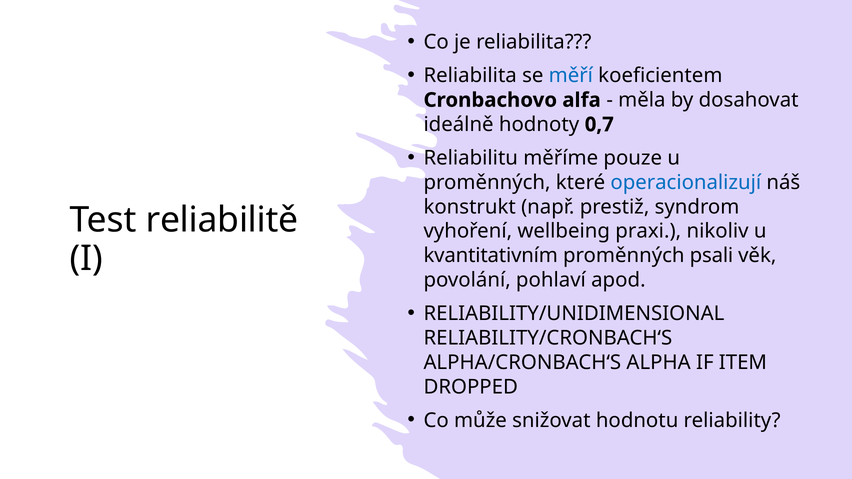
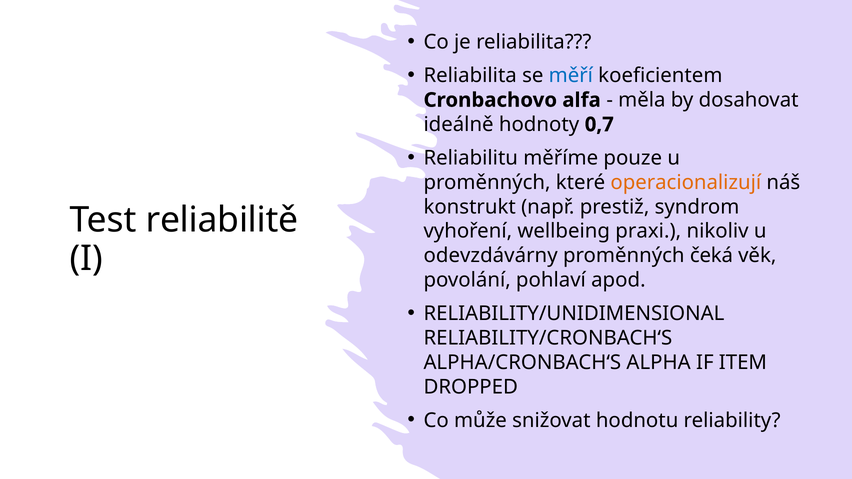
operacionalizují colour: blue -> orange (686, 182)
kvantitativním: kvantitativním -> odevzdávárny (491, 256)
psali: psali -> čeká (711, 256)
